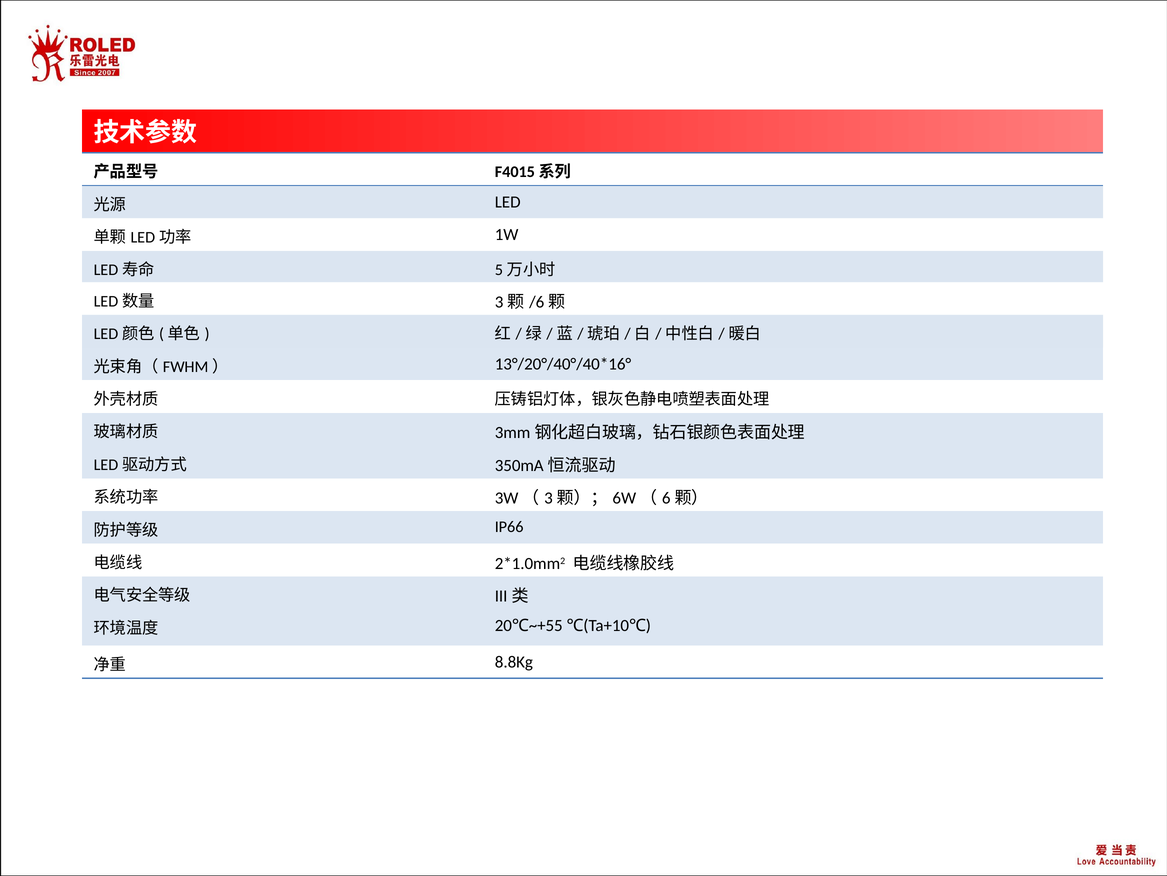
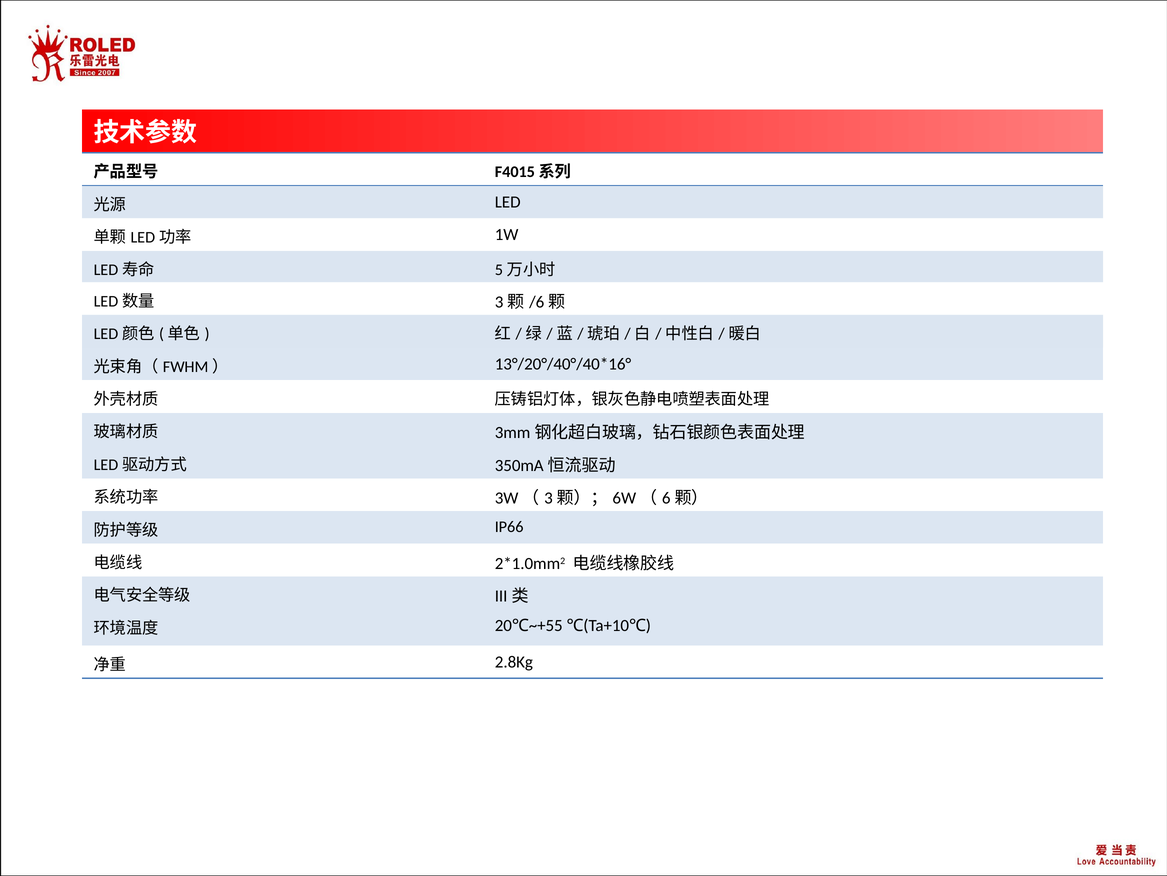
8.8Kg: 8.8Kg -> 2.8Kg (514, 661)
